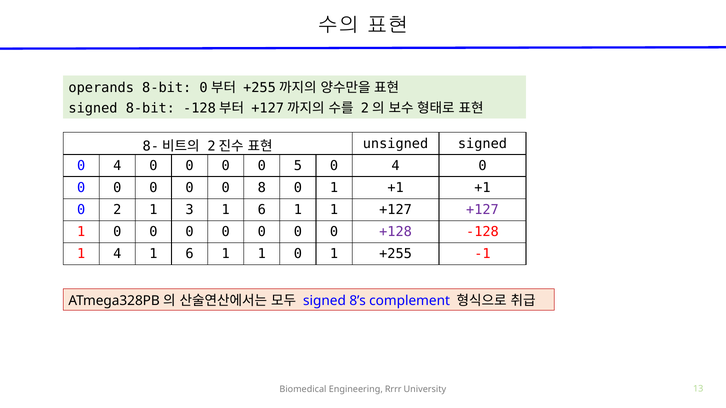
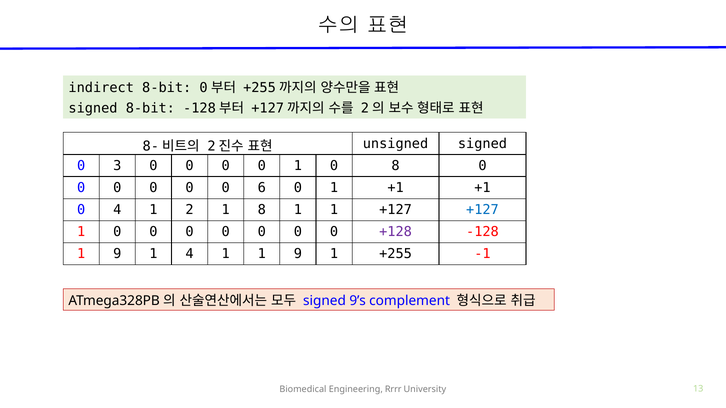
operands: operands -> indirect (101, 88)
4: 4 -> 3 (117, 166)
0 0 5: 5 -> 1 (298, 166)
4: 4 -> 8 (396, 166)
8: 8 -> 6 (262, 188)
0 2: 2 -> 4 (117, 210)
3: 3 -> 2 (190, 210)
6: 6 -> 8 (262, 210)
+127 colour: purple -> blue (482, 210)
4: 4 -> 9 (117, 254)
6: 6 -> 4 (190, 254)
1 1 0: 0 -> 9 (298, 254)
8’s: 8’s -> 9’s (358, 301)
